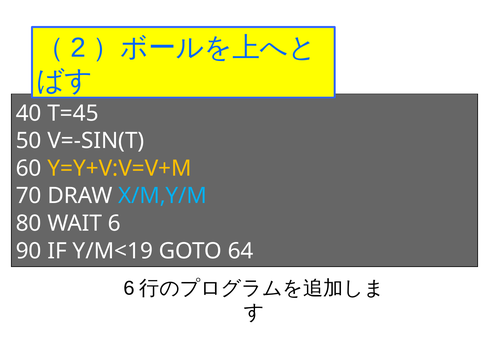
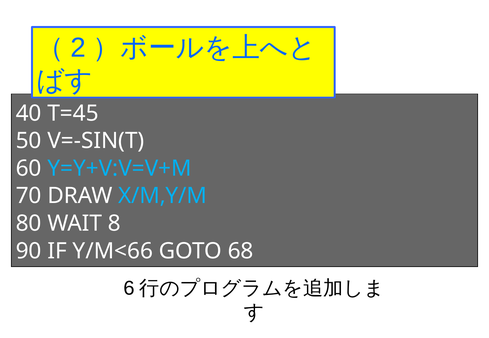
Y=Y+V:V=V+M colour: yellow -> light blue (120, 169)
WAIT 6: 6 -> 8 (114, 224)
Y/M<19: Y/M<19 -> Y/M<66 (113, 251)
64: 64 -> 68 (241, 251)
